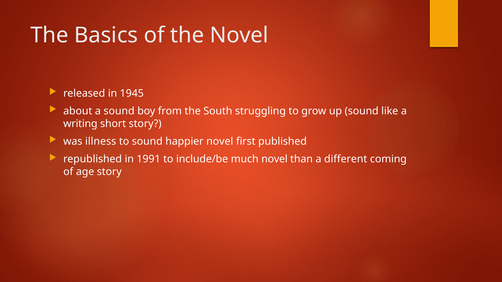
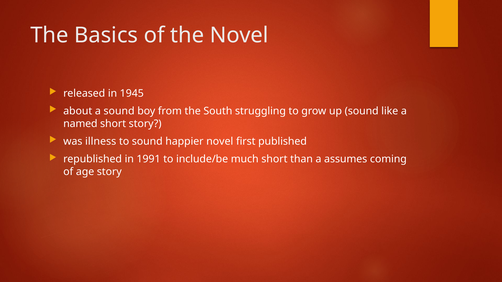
writing: writing -> named (80, 124)
much novel: novel -> short (274, 159)
different: different -> assumes (346, 159)
